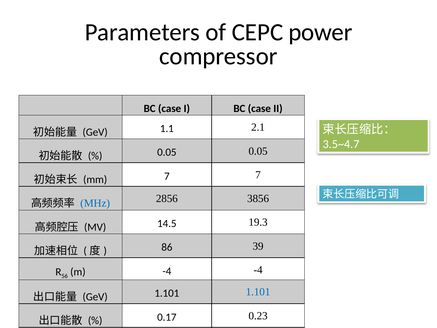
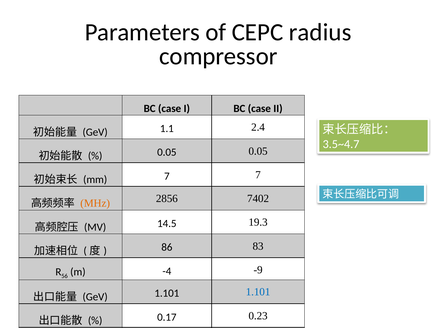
power: power -> radius (320, 32)
2.1: 2.1 -> 2.4 (258, 127)
MHz colour: blue -> orange (95, 203)
3856: 3856 -> 7402 (258, 198)
39: 39 -> 83 (258, 246)
-4 -4: -4 -> -9 (258, 270)
